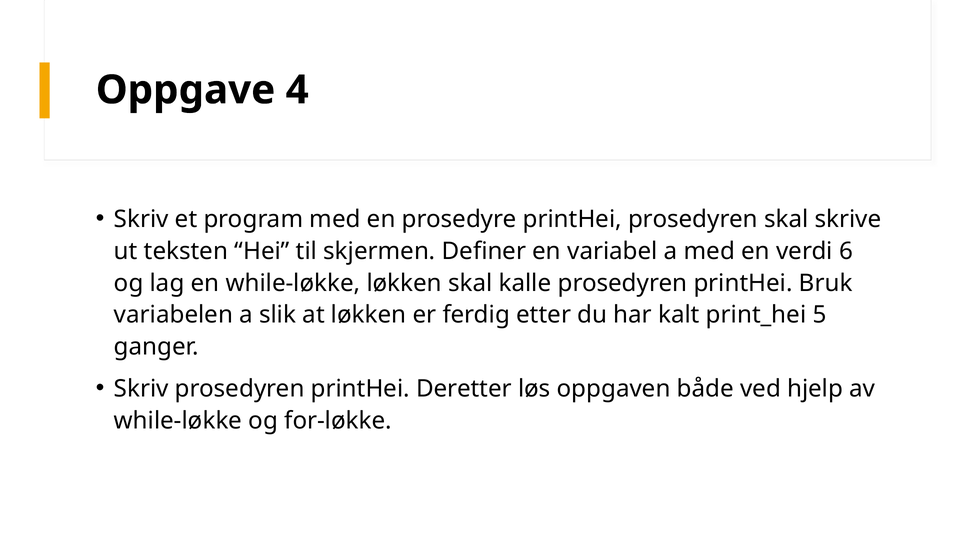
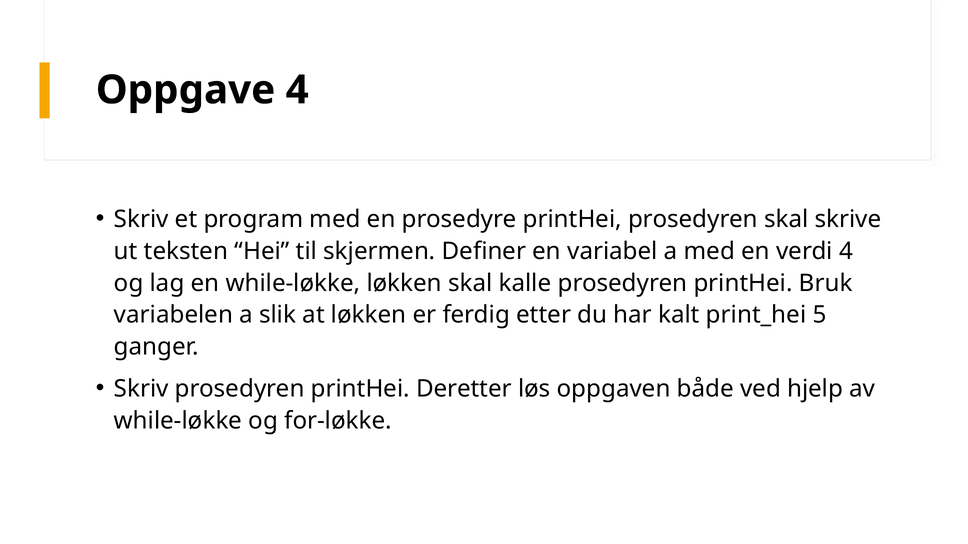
verdi 6: 6 -> 4 (846, 251)
